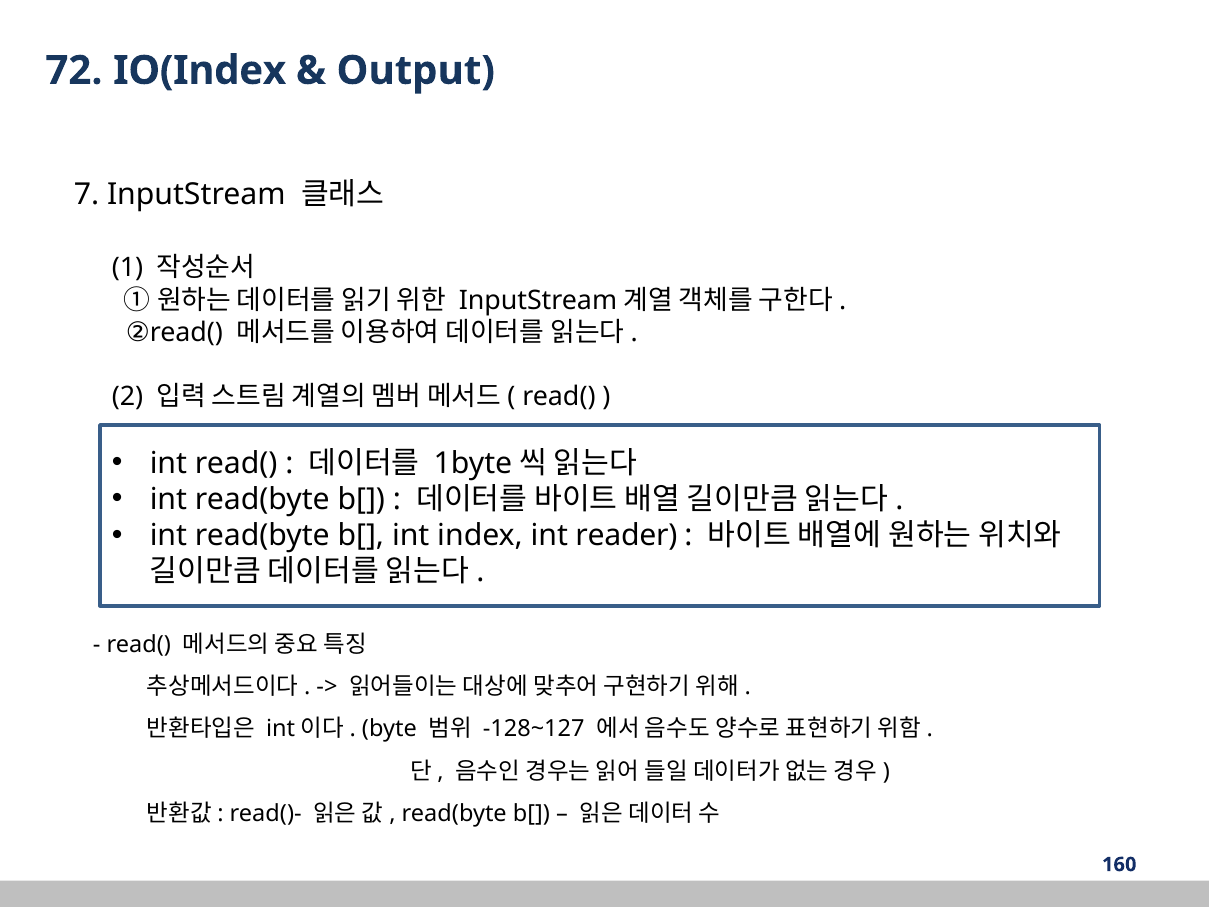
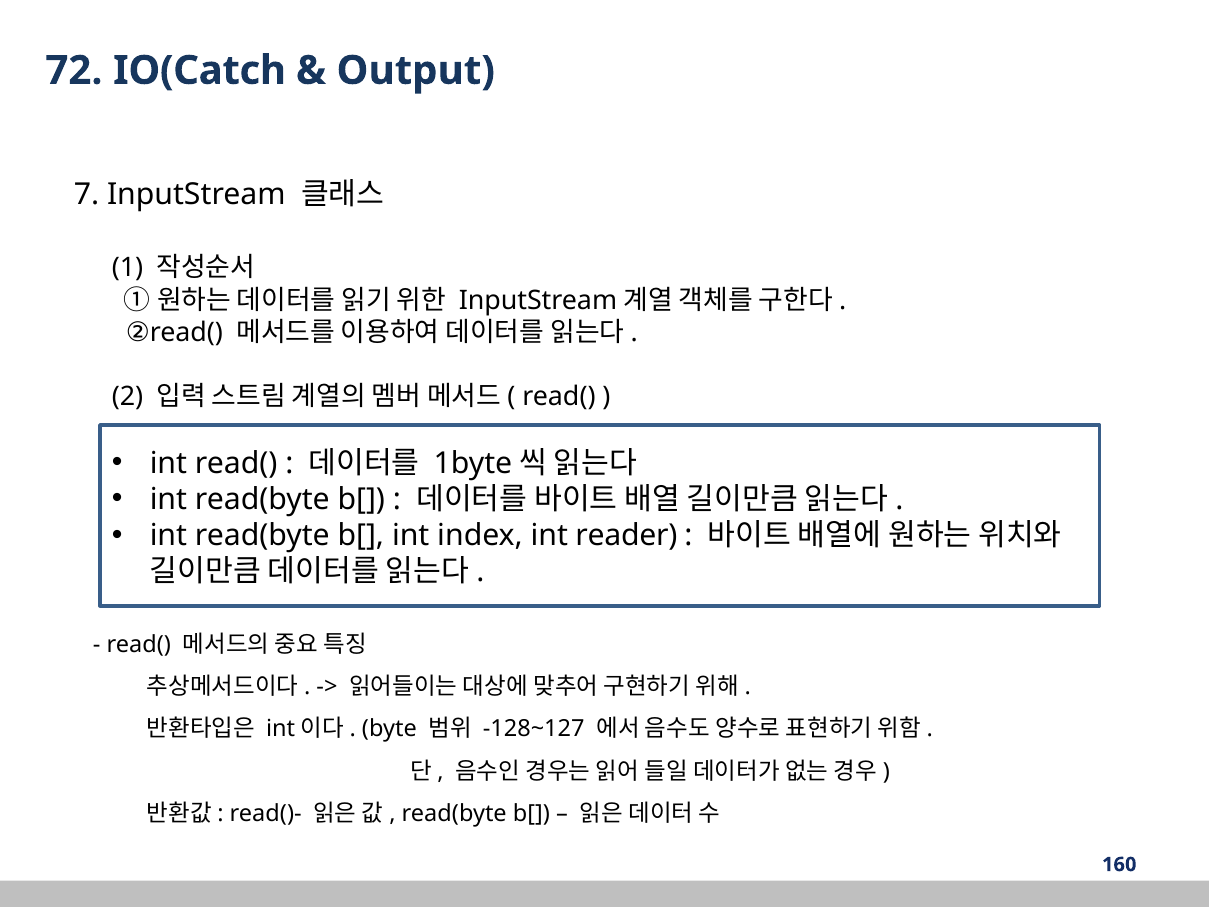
IO(Index: IO(Index -> IO(Catch (200, 71)
